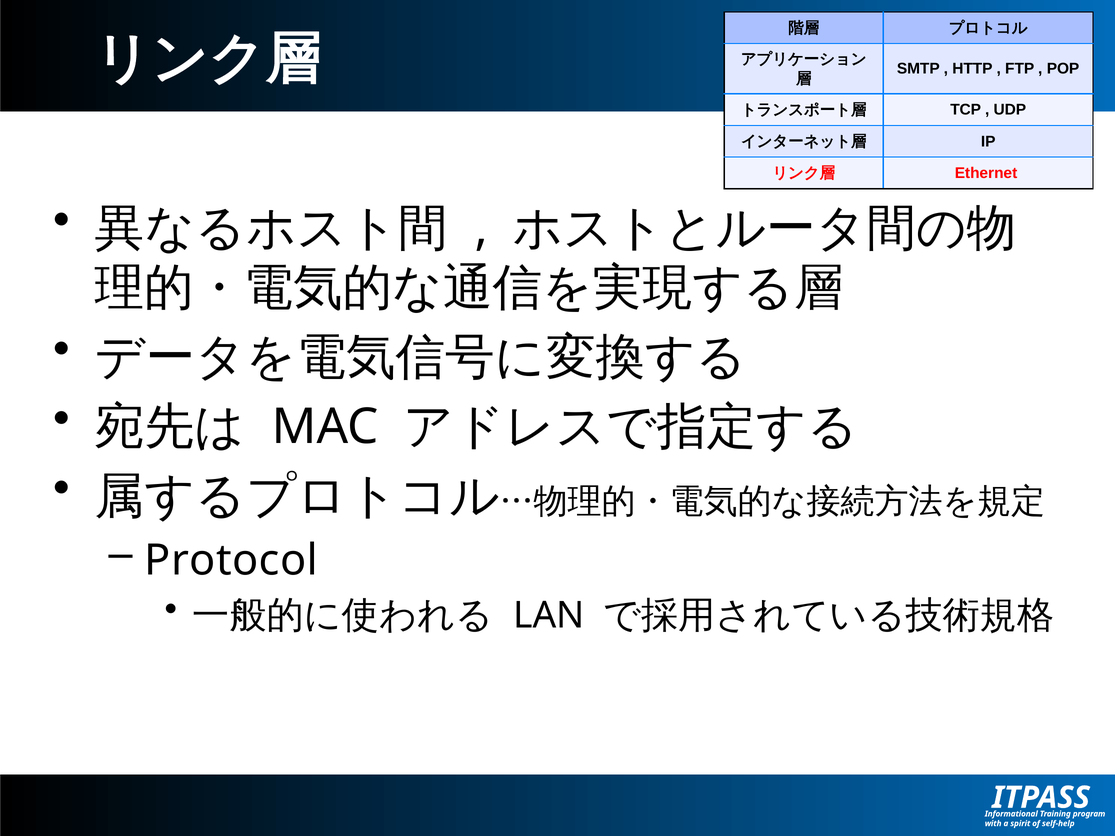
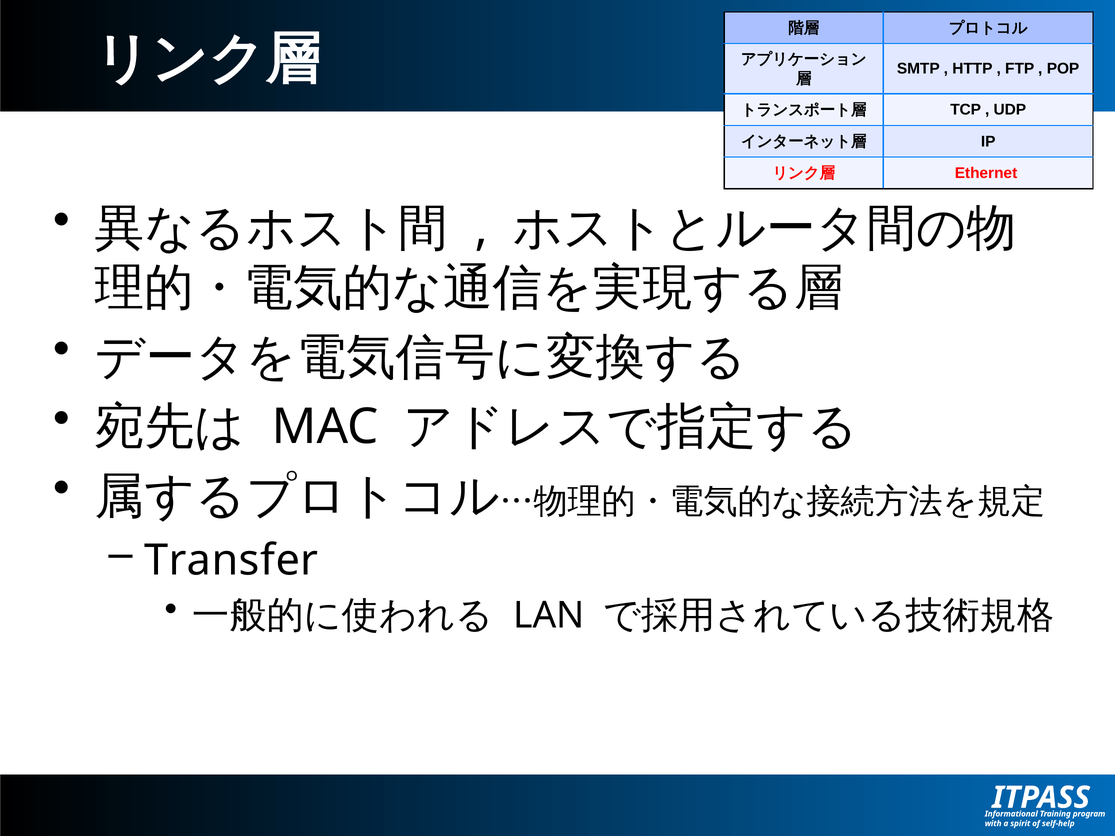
Protocol: Protocol -> Transfer (231, 560)
